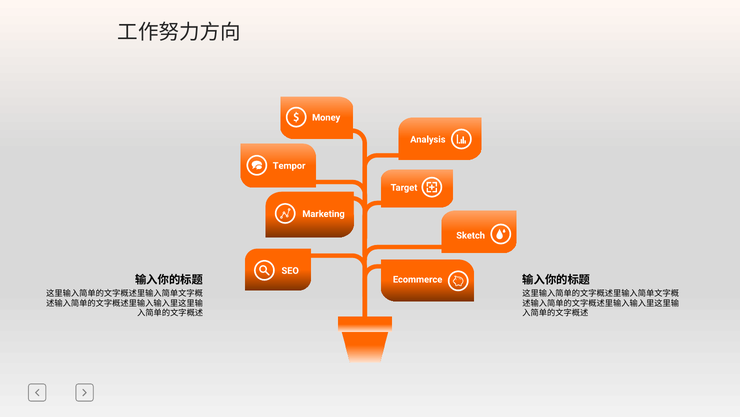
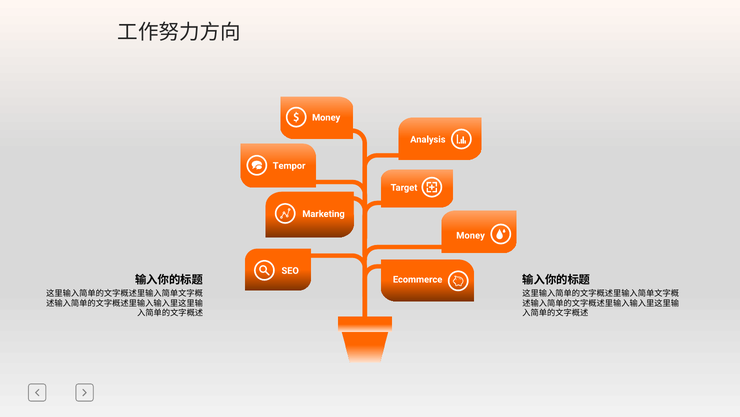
Sketch: Sketch -> Money (471, 235)
